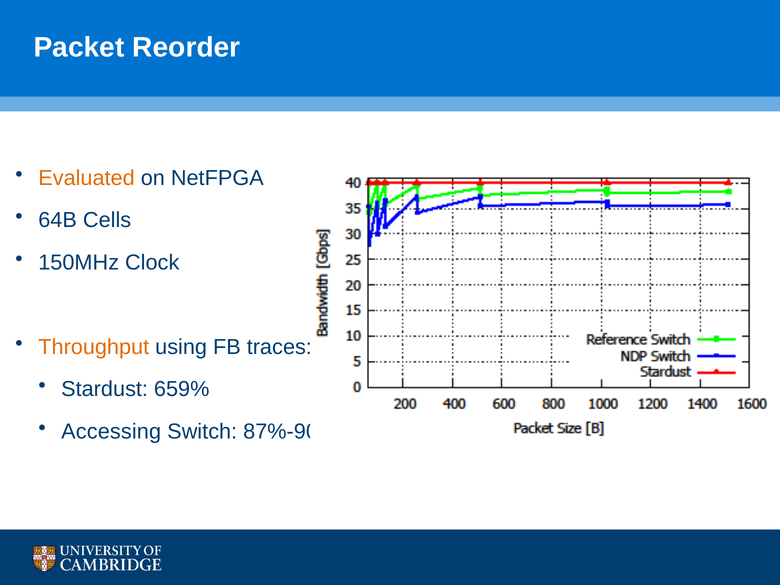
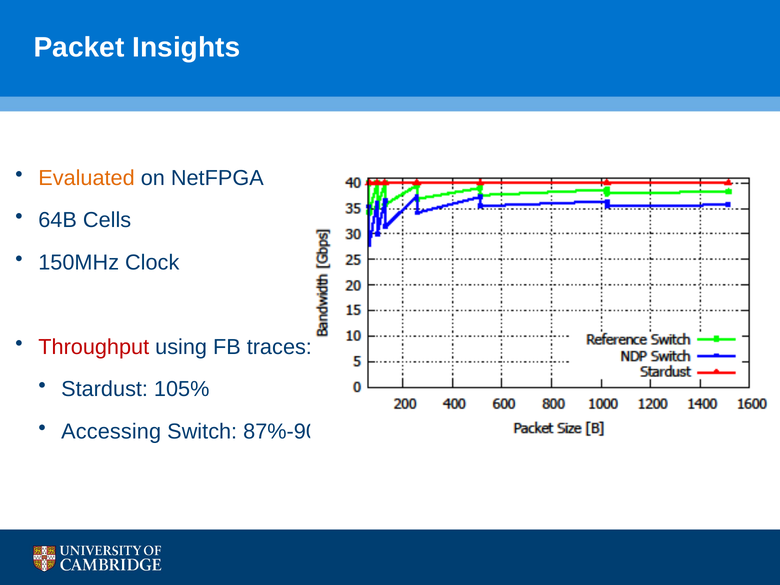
Reorder: Reorder -> Insights (186, 47)
Throughput colour: orange -> red (94, 347)
659%: 659% -> 105% (182, 389)
